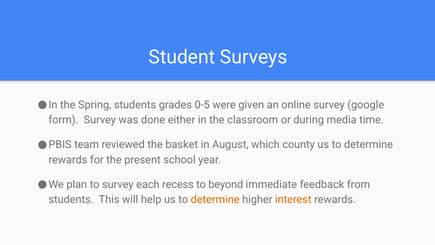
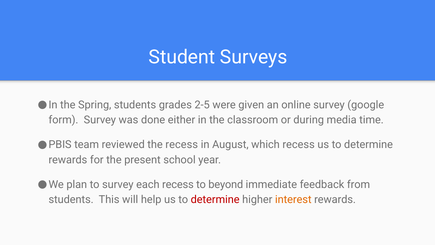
0-5: 0-5 -> 2-5 (202, 105)
the basket: basket -> recess (182, 145)
which county: county -> recess (299, 145)
determine colour: orange -> red (215, 199)
